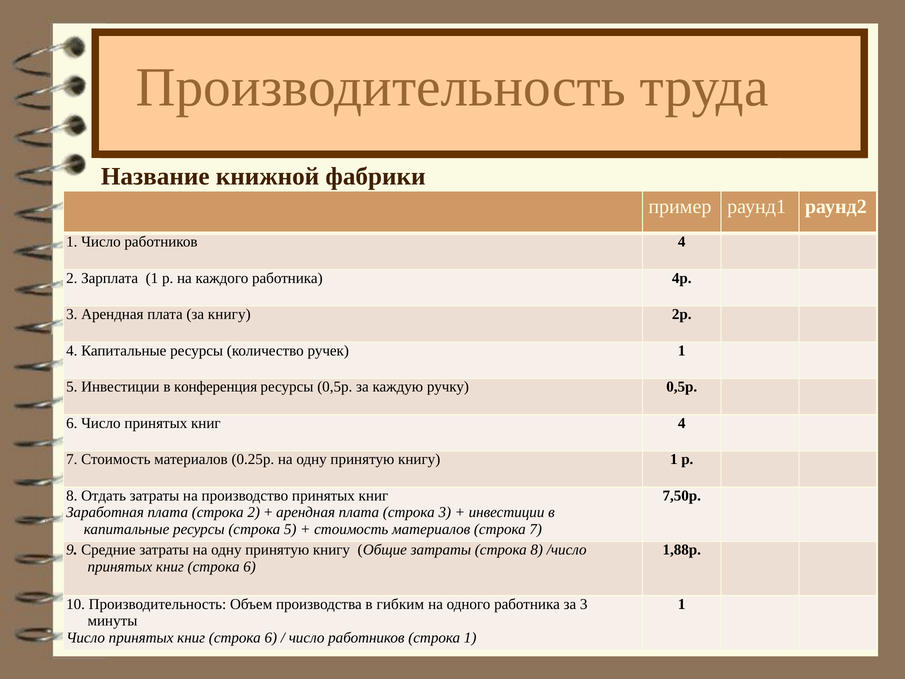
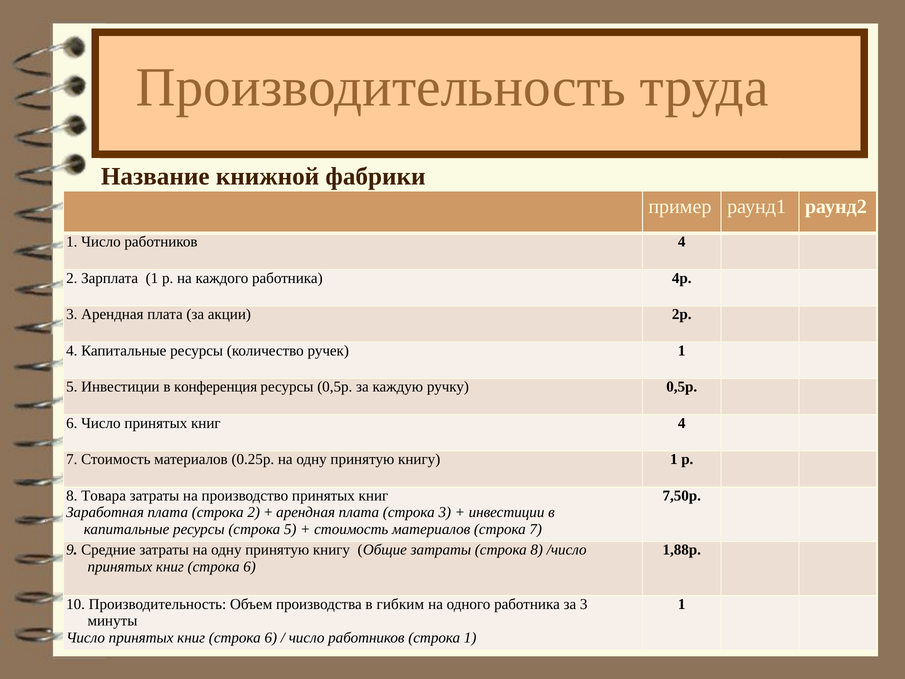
за книгу: книгу -> акции (229, 314)
Отдать: Отдать -> Товара (104, 496)
